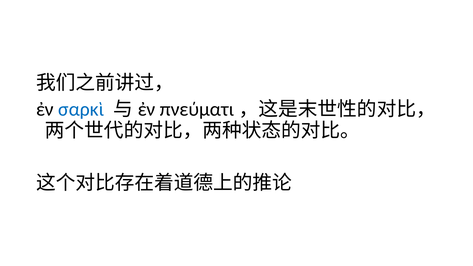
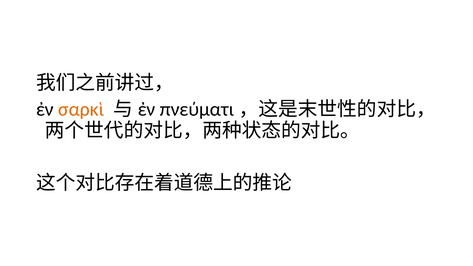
σαρκὶ colour: blue -> orange (81, 109)
